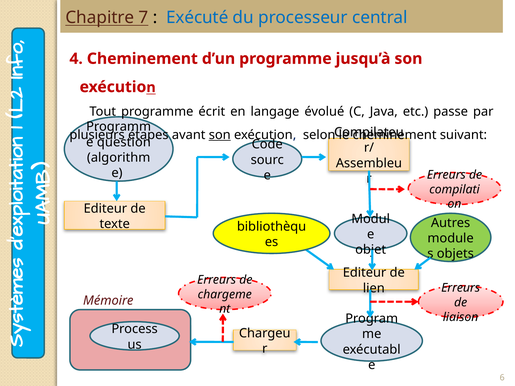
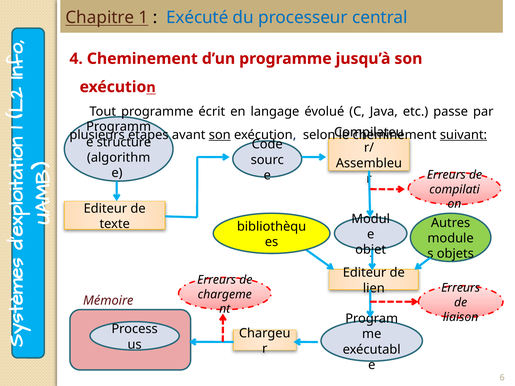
Chapitre 7: 7 -> 1 (143, 18)
suivant underline: none -> present (463, 135)
question: question -> structure (124, 142)
